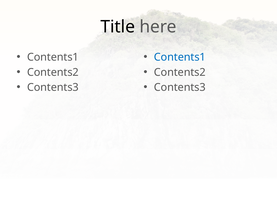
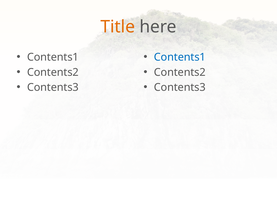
Title colour: black -> orange (118, 27)
